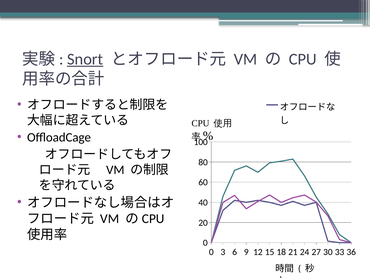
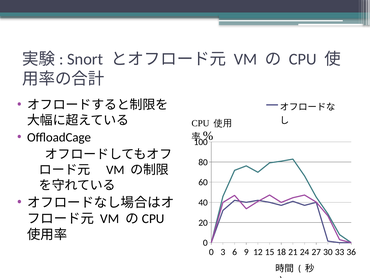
Snort underline: present -> none (85, 59)
